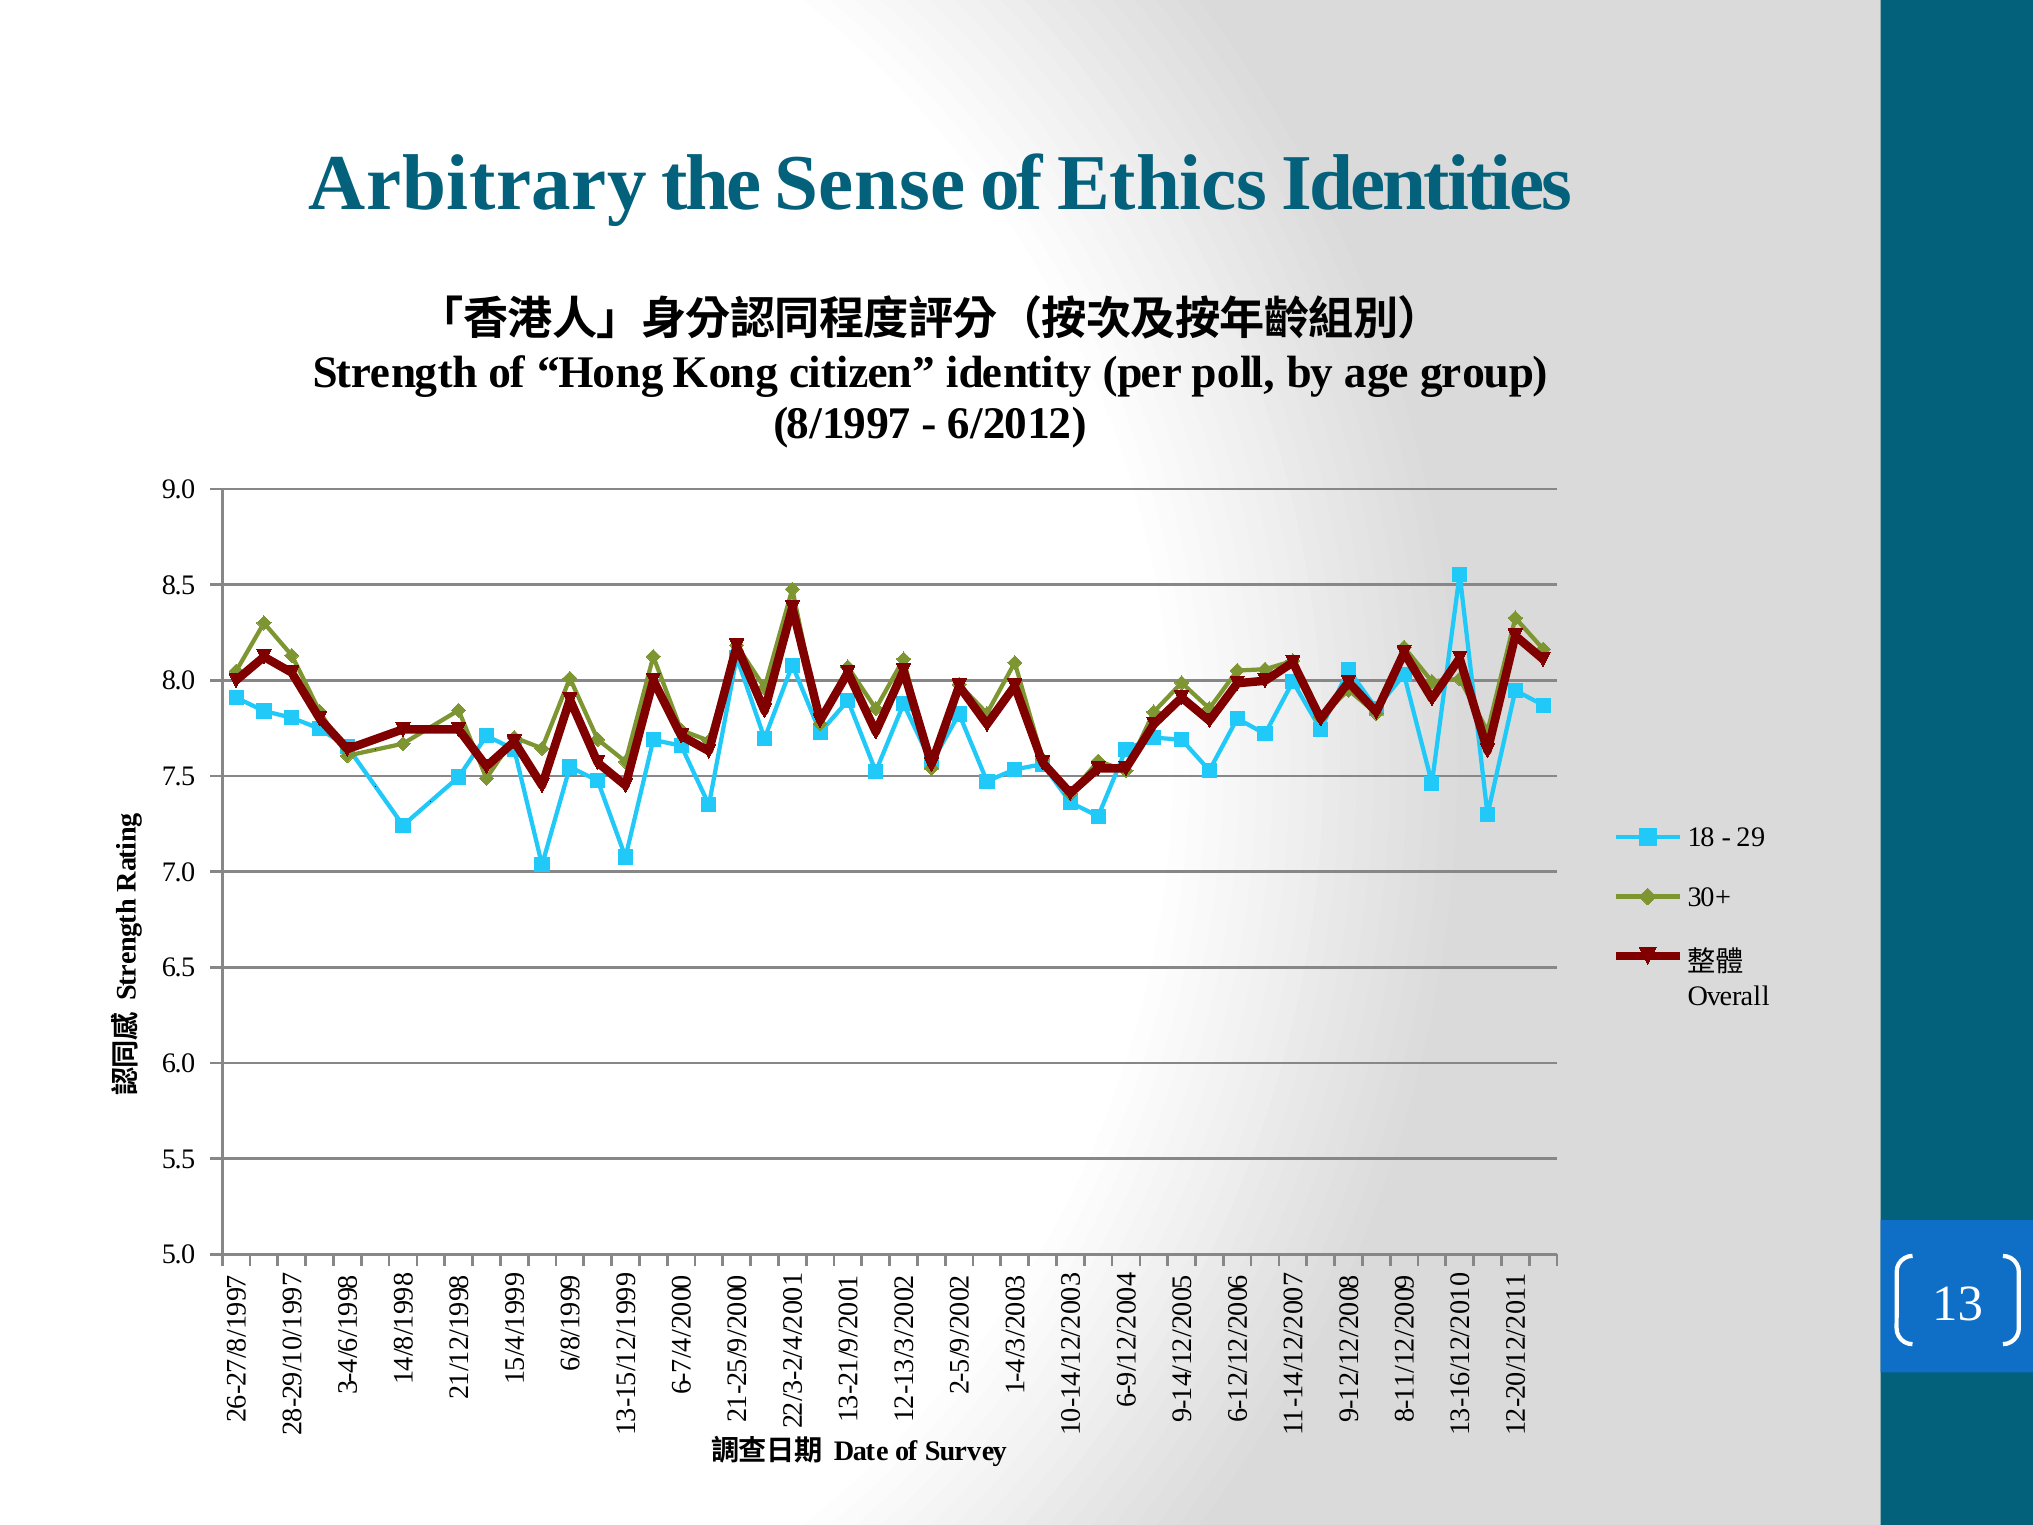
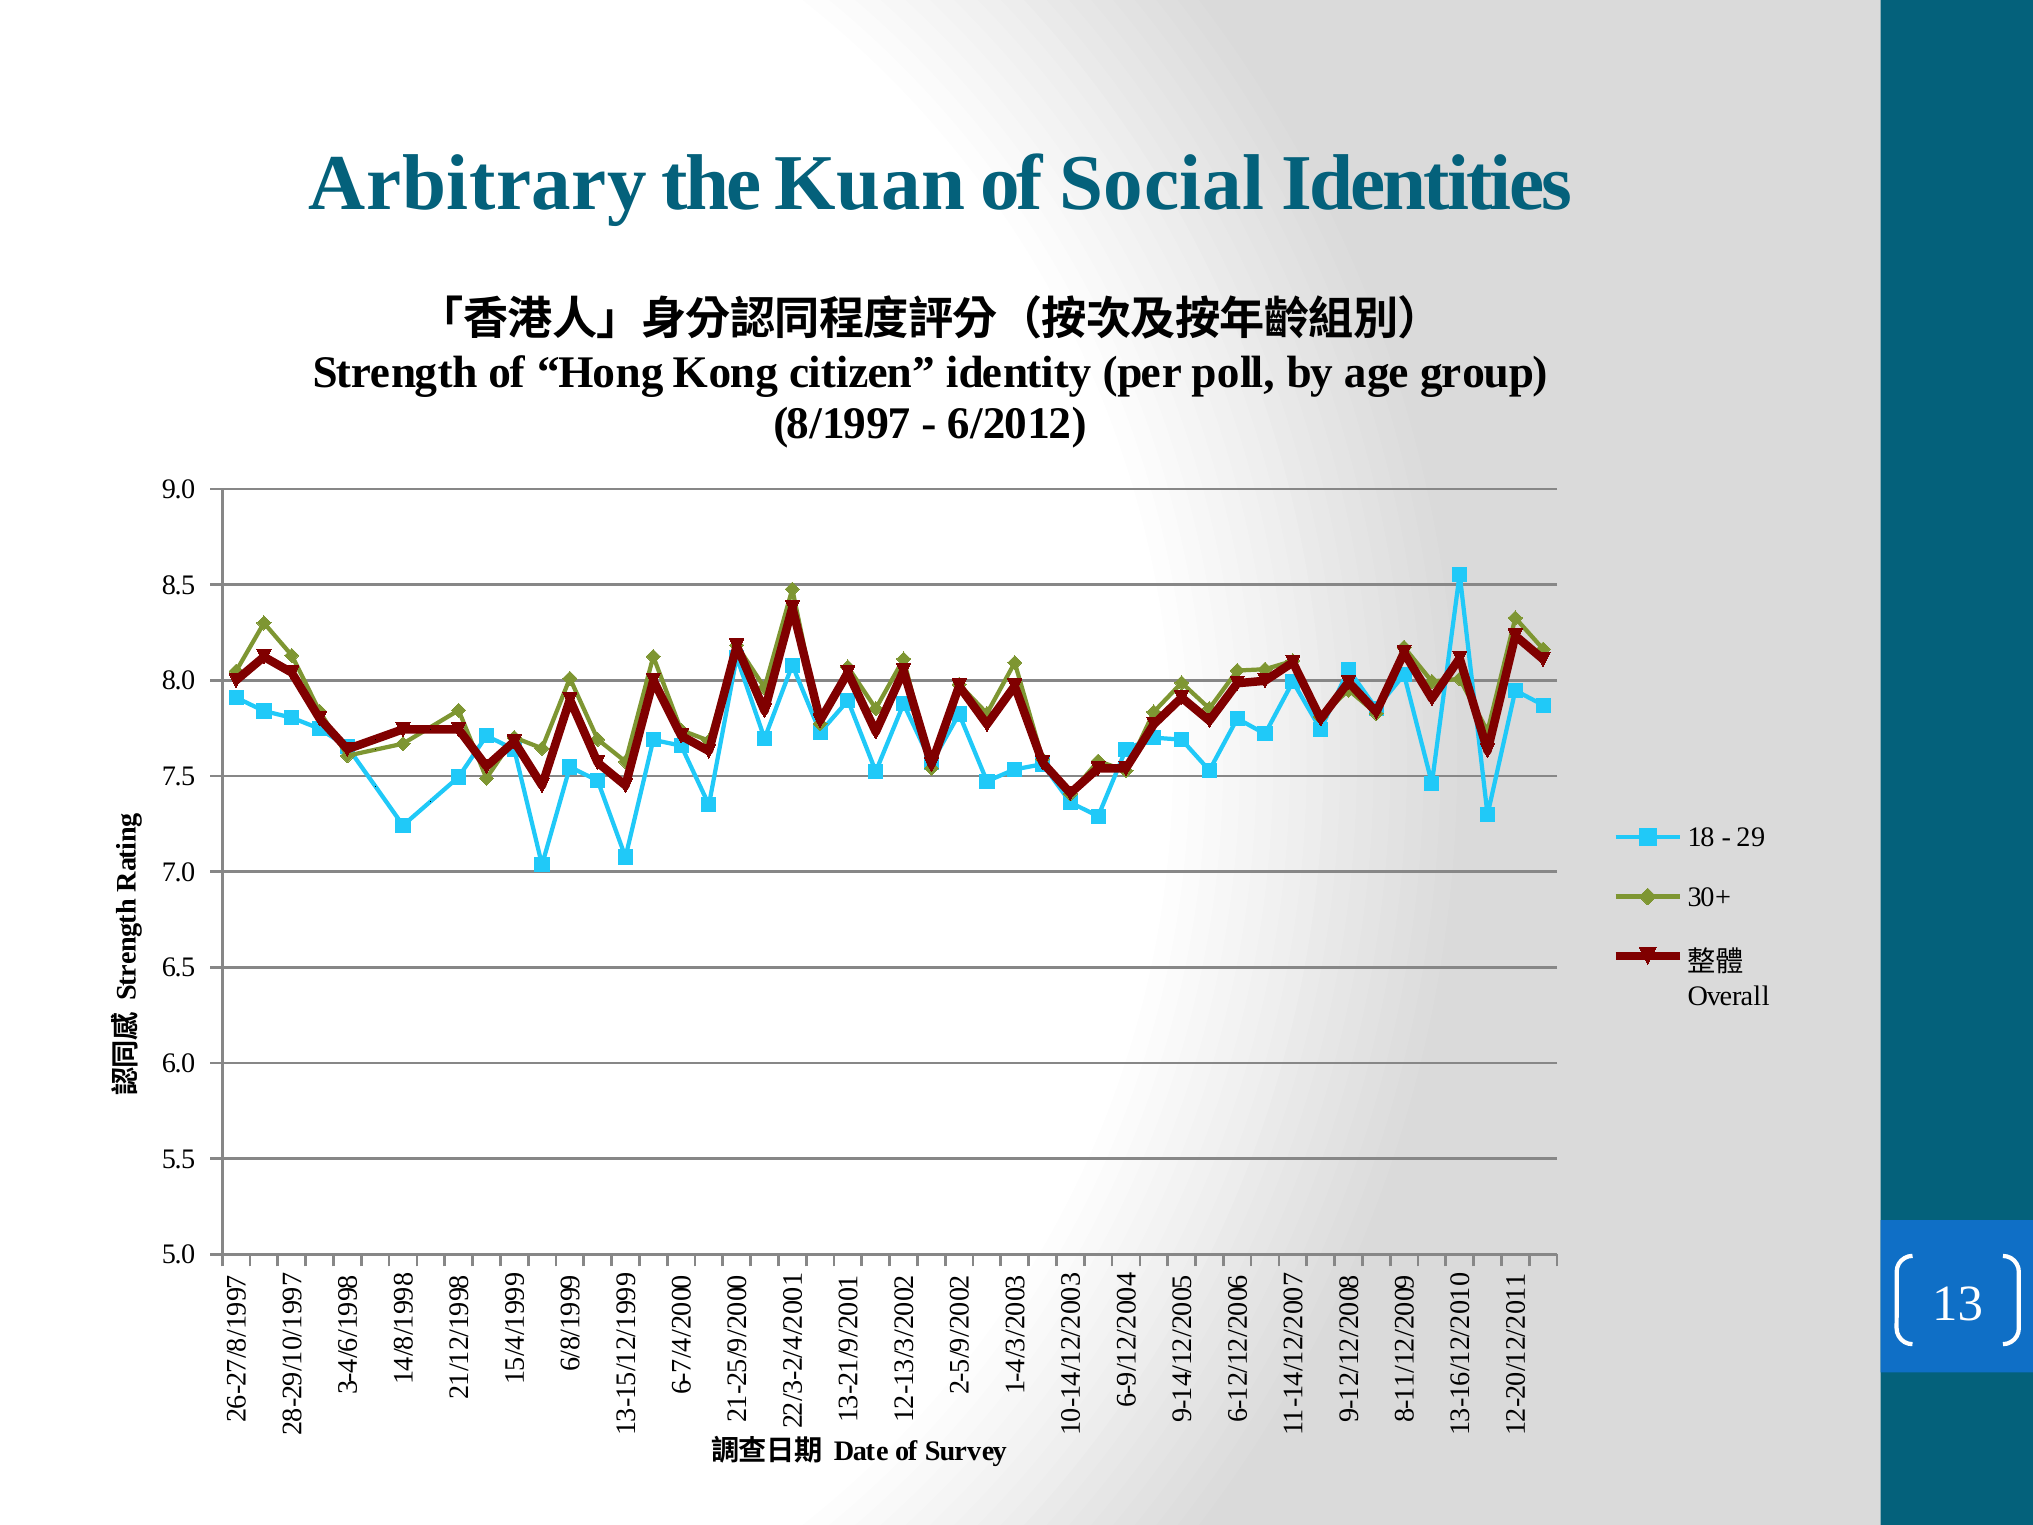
Sense: Sense -> Kuan (870, 183)
Ethics: Ethics -> Social (1162, 183)
